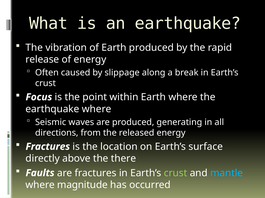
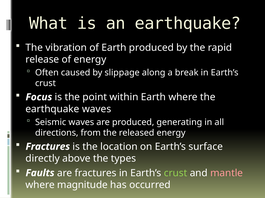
earthquake where: where -> waves (97, 109)
there: there -> types (123, 159)
mantle colour: light blue -> pink (227, 174)
